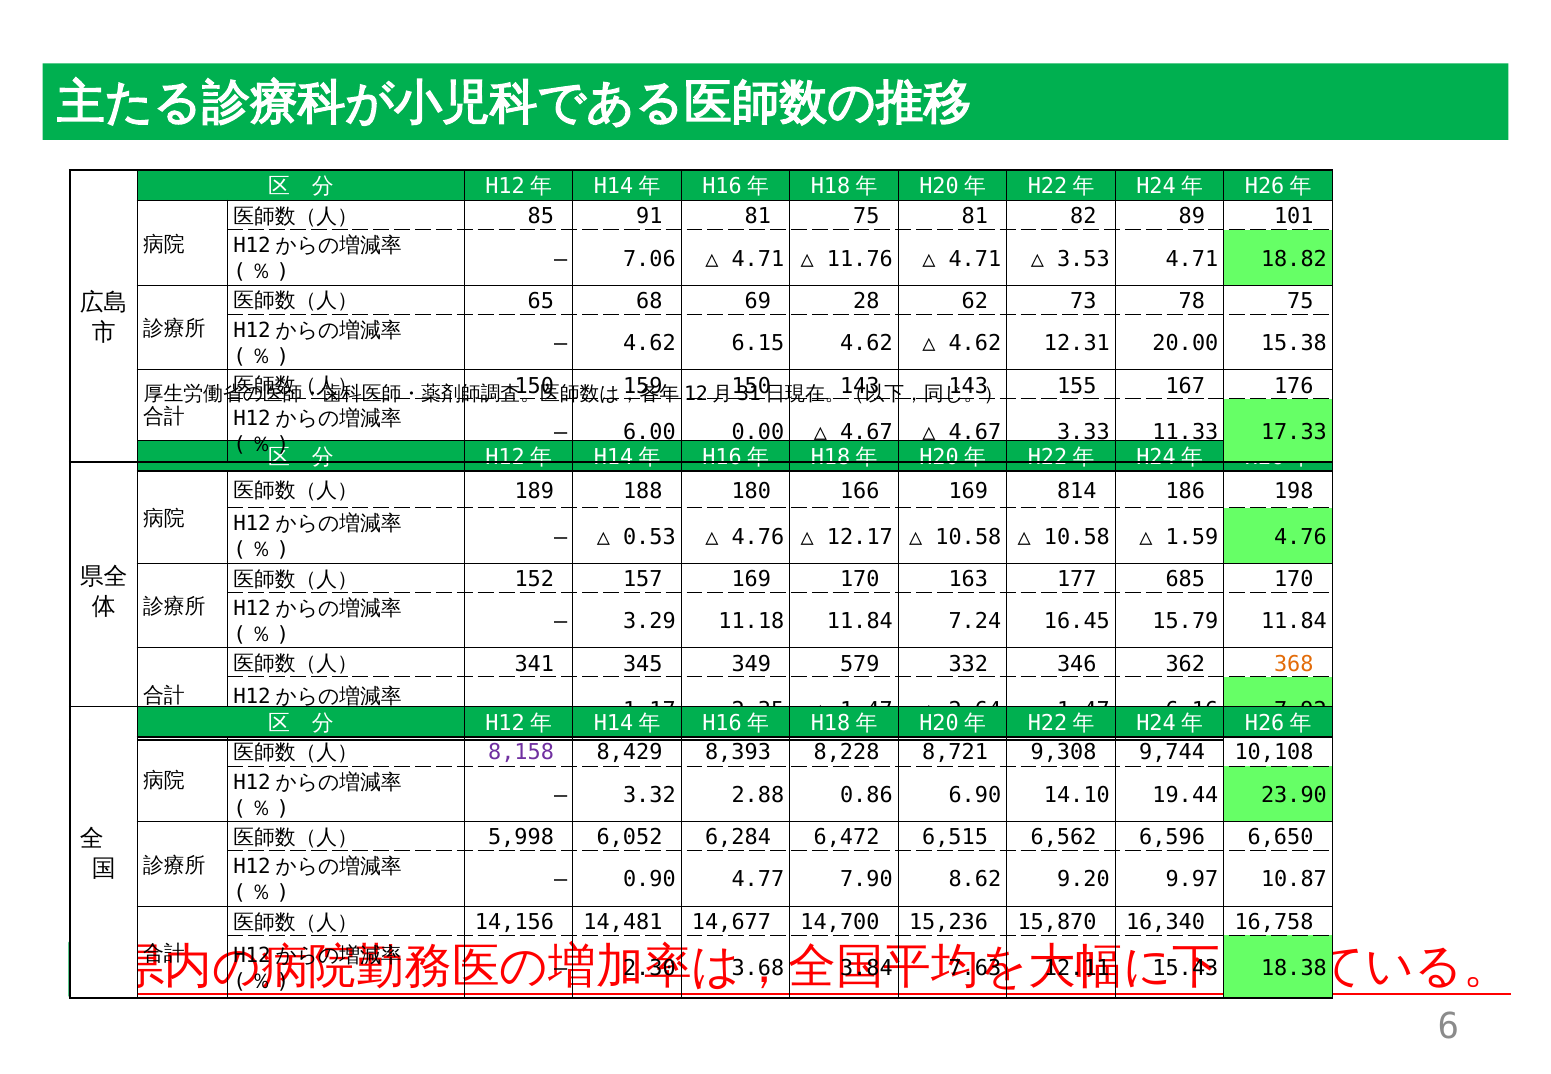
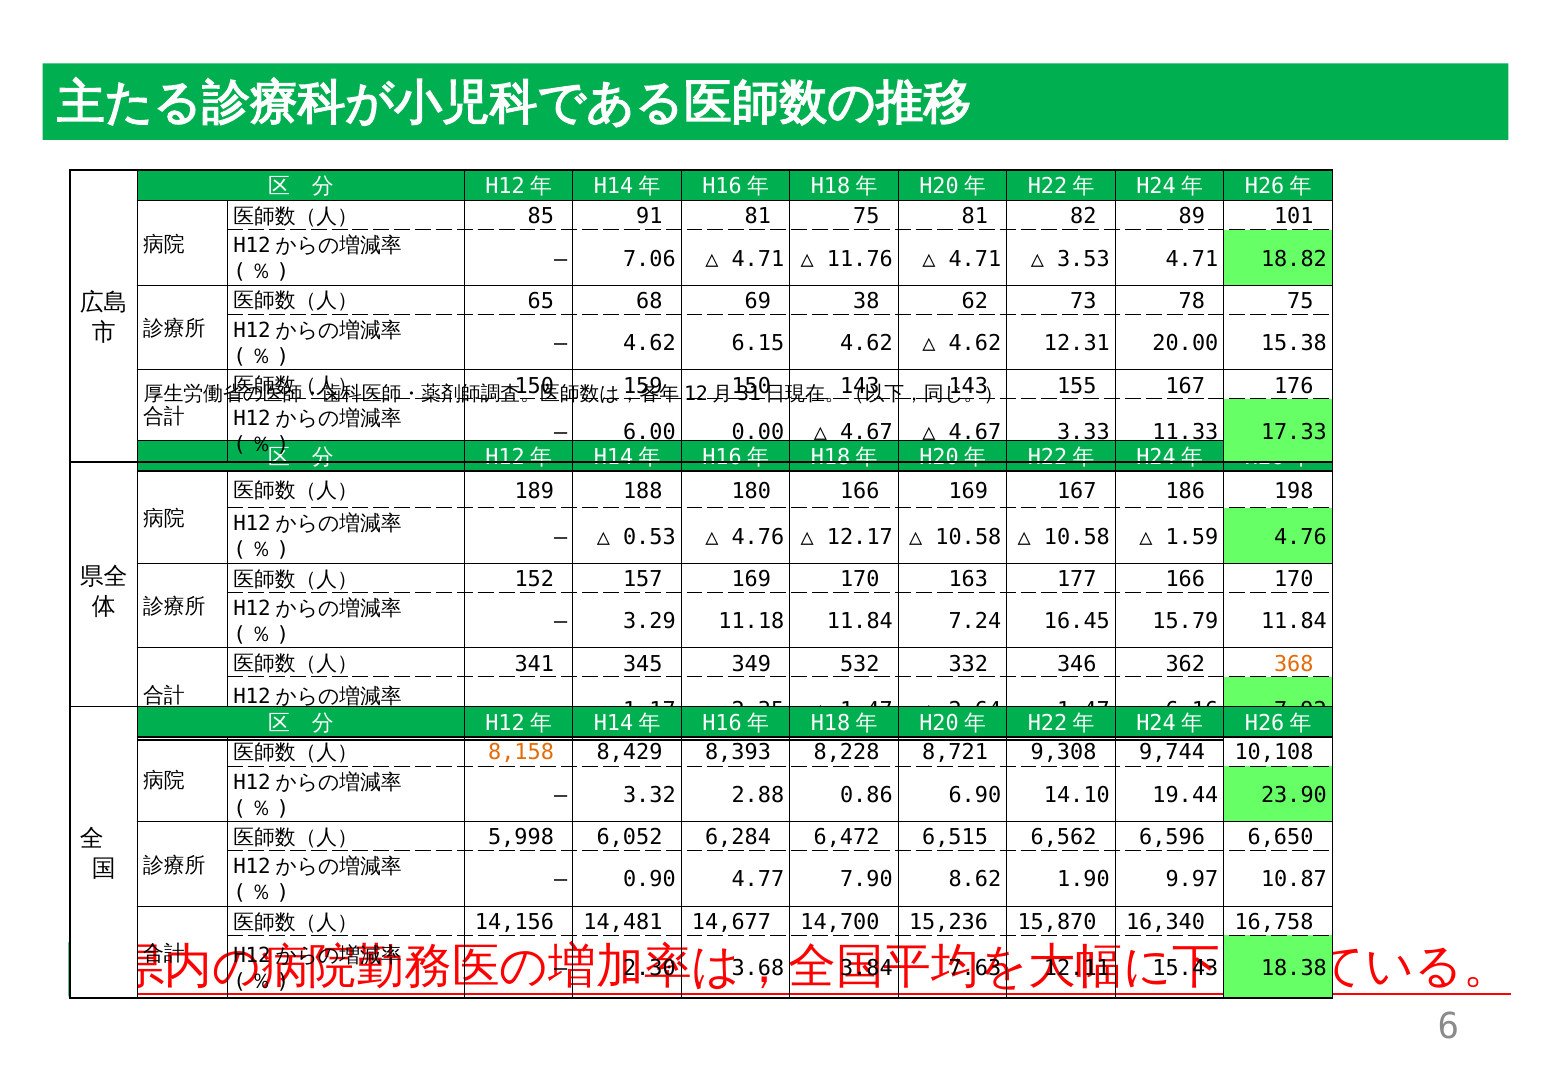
28: 28 -> 38 (866, 301)
169 814: 814 -> 167 (1077, 491)
177 685: 685 -> 166 (1185, 579)
579: 579 -> 532 (860, 664)
8,158 colour: purple -> orange (521, 753)
9.20: 9.20 -> 1.90 (1083, 879)
